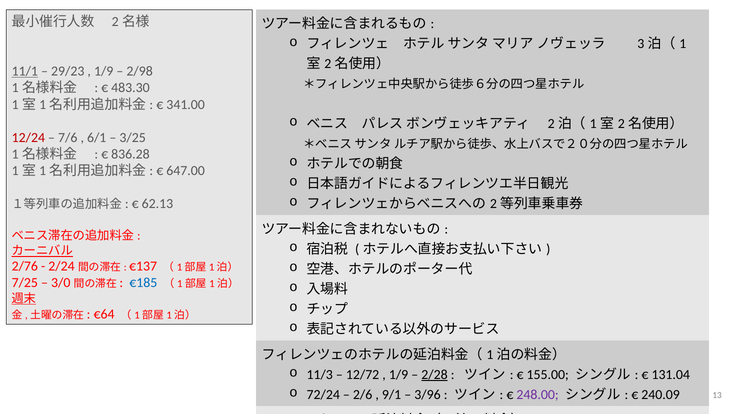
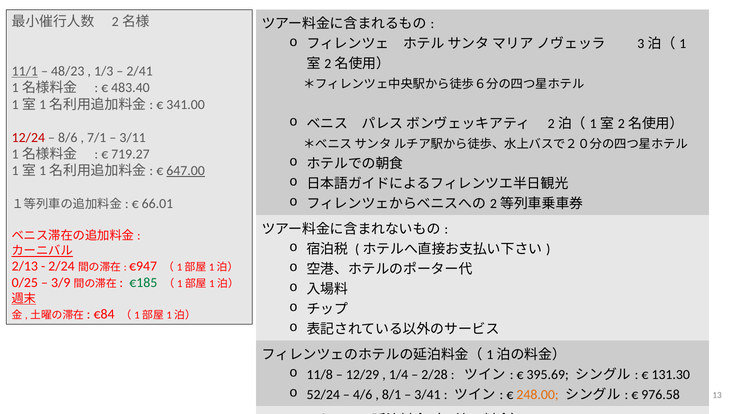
29/23: 29/23 -> 48/23 (68, 71)
1/9: 1/9 -> 1/3 (104, 71)
2/98: 2/98 -> 2/41 (140, 71)
483.30: 483.30 -> 483.40 (130, 88)
7/6: 7/6 -> 8/6 (68, 138)
6/1: 6/1 -> 7/1 (97, 138)
3/25: 3/25 -> 3/11 (133, 138)
836.28: 836.28 -> 719.27 (130, 154)
647.00 underline: none -> present (186, 171)
62.13: 62.13 -> 66.01 (157, 204)
2/76: 2/76 -> 2/13 (25, 267)
€137: €137 -> €947 (143, 267)
7/25: 7/25 -> 0/25 (25, 283)
3/0: 3/0 -> 3/9 (61, 283)
€185 colour: blue -> green (143, 283)
€64: €64 -> €84 (104, 315)
11/3: 11/3 -> 11/8 (320, 375)
12/72: 12/72 -> 12/29 (363, 375)
1/9: 1/9 -> 1/4 (399, 375)
2/28 underline: present -> none (435, 375)
155.00: 155.00 -> 395.69 (548, 375)
131.04: 131.04 -> 131.30 (671, 375)
72/24: 72/24 -> 52/24 (323, 395)
2/6: 2/6 -> 4/6 (363, 395)
9/1: 9/1 -> 8/1 (392, 395)
3/96: 3/96 -> 3/41 (428, 395)
248.00 colour: purple -> orange (538, 395)
240.09: 240.09 -> 976.58 (661, 395)
